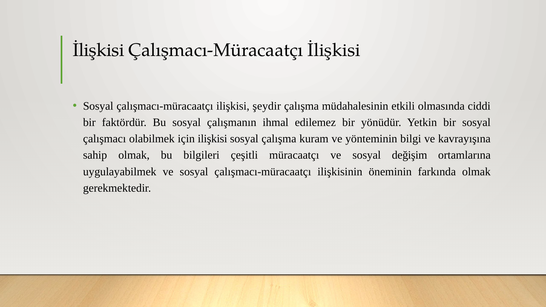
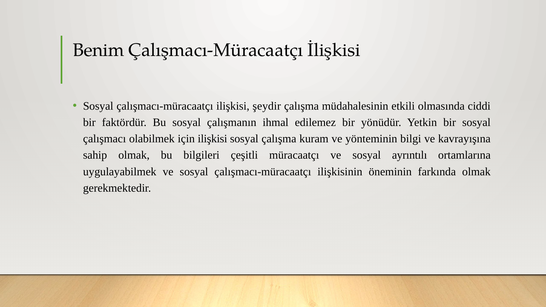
İlişkisi: İlişkisi -> Benim (98, 50)
değişim: değişim -> ayrıntılı (410, 155)
